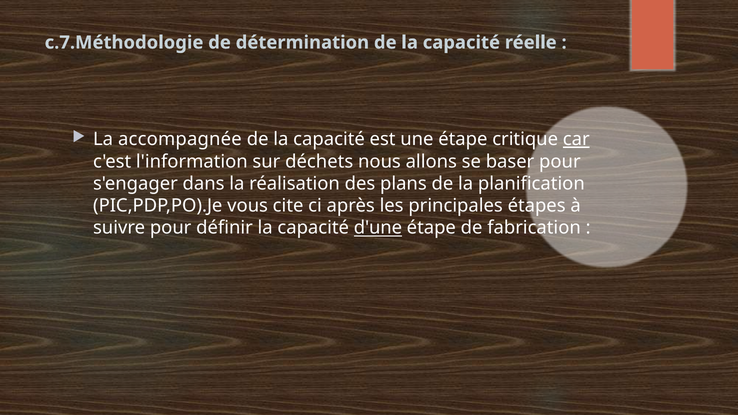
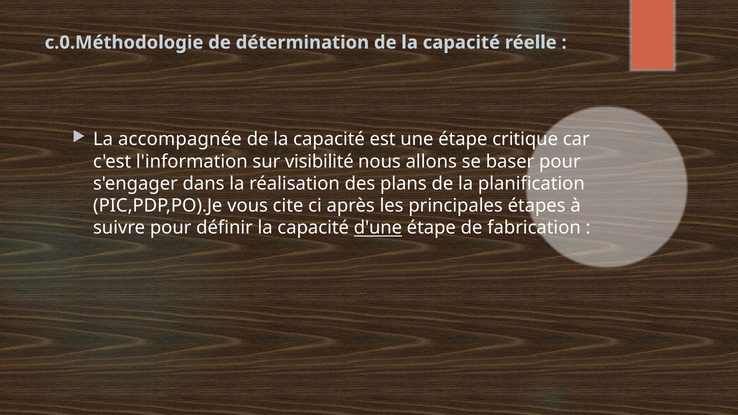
c.7.Méthodologie: c.7.Méthodologie -> c.0.Méthodologie (124, 43)
car underline: present -> none (576, 139)
déchets: déchets -> visibilité (319, 162)
